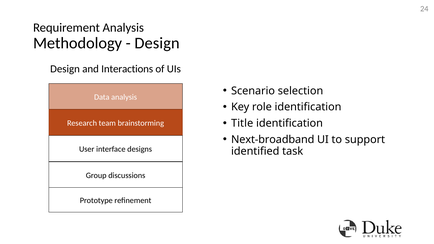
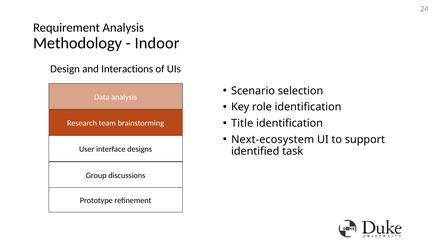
Design: Design -> Indoor (157, 43)
Next-broadband: Next-broadband -> Next-ecosystem (273, 140)
